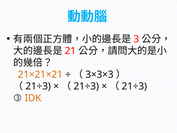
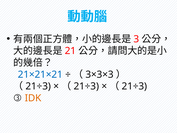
21×21×21 colour: orange -> blue (40, 74)
